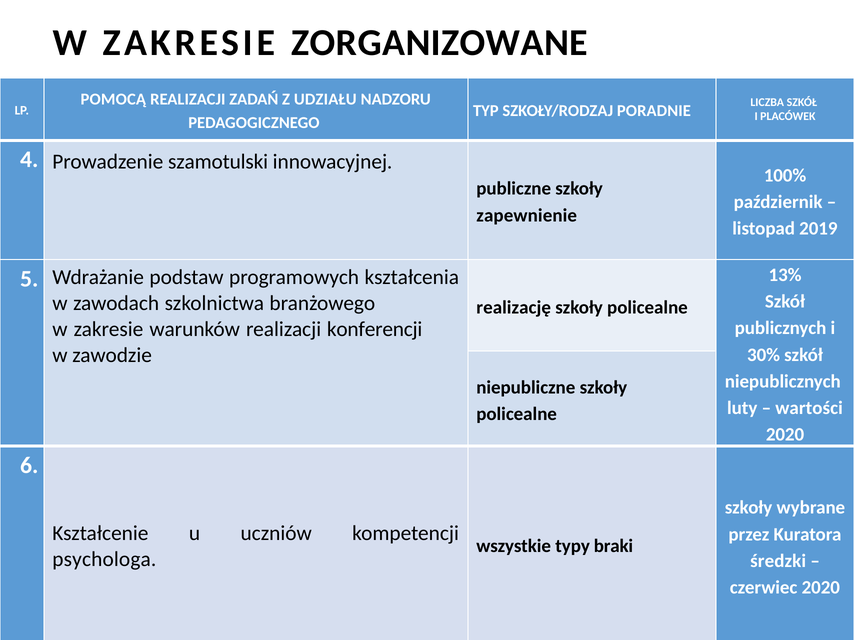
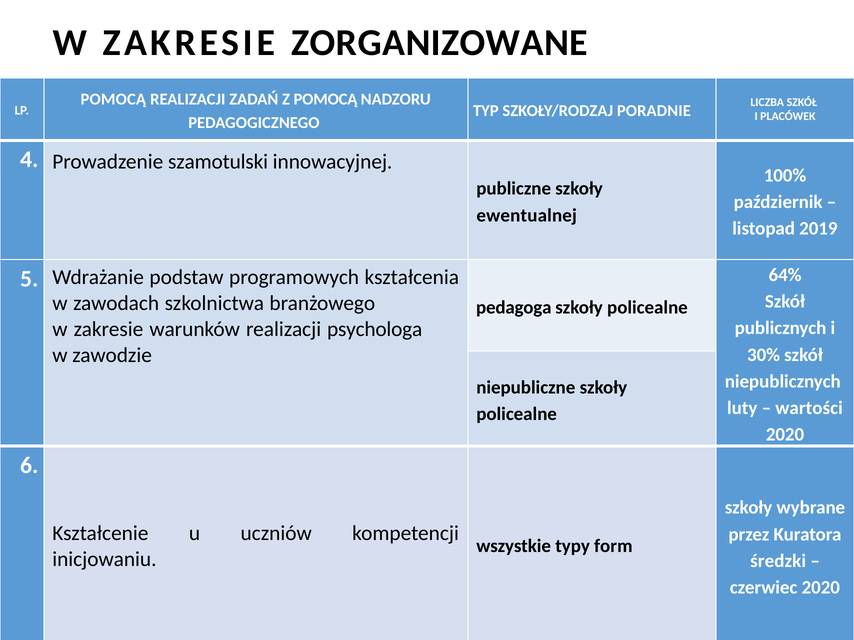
Z UDZIAŁU: UDZIAŁU -> POMOCĄ (325, 99)
zapewnienie: zapewnienie -> ewentualnej (527, 215)
13%: 13% -> 64% (785, 275)
realizację: realizację -> pedagoga (514, 308)
konferencji: konferencji -> psychologa (375, 329)
braki: braki -> form (613, 546)
psychologa: psychologa -> inicjowaniu (104, 559)
